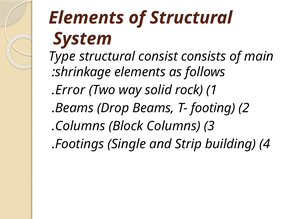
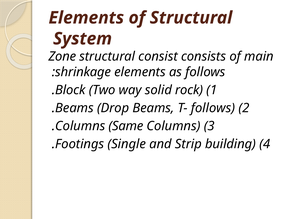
Type: Type -> Zone (62, 56)
Error: Error -> Block (70, 90)
T- footing: footing -> follows (213, 108)
Block: Block -> Same (126, 126)
